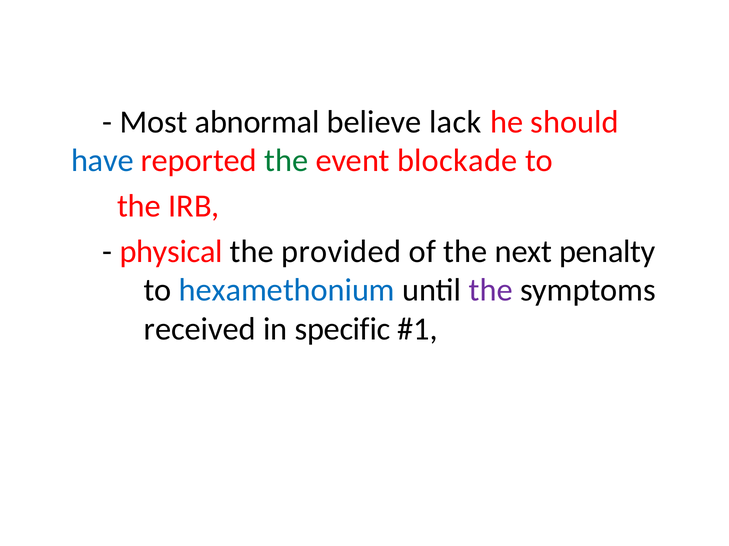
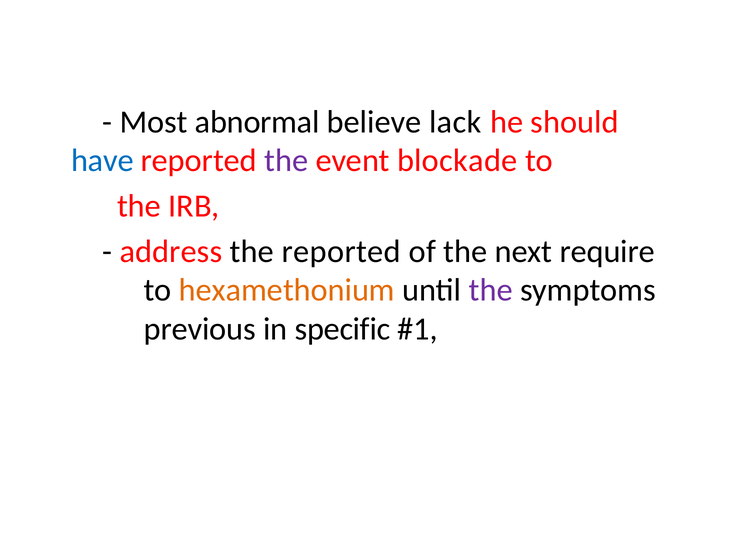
the colour: green -> purple (286, 161)
physical: physical -> address (171, 252)
the provided: provided -> reported (341, 252)
penalty: penalty -> require (607, 252)
hexamethonium colour: blue -> orange (287, 291)
received: received -> previous (200, 330)
